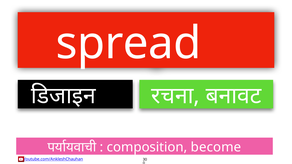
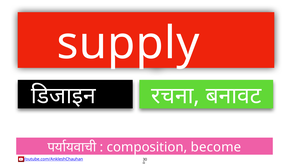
spread: spread -> supply (128, 43)
